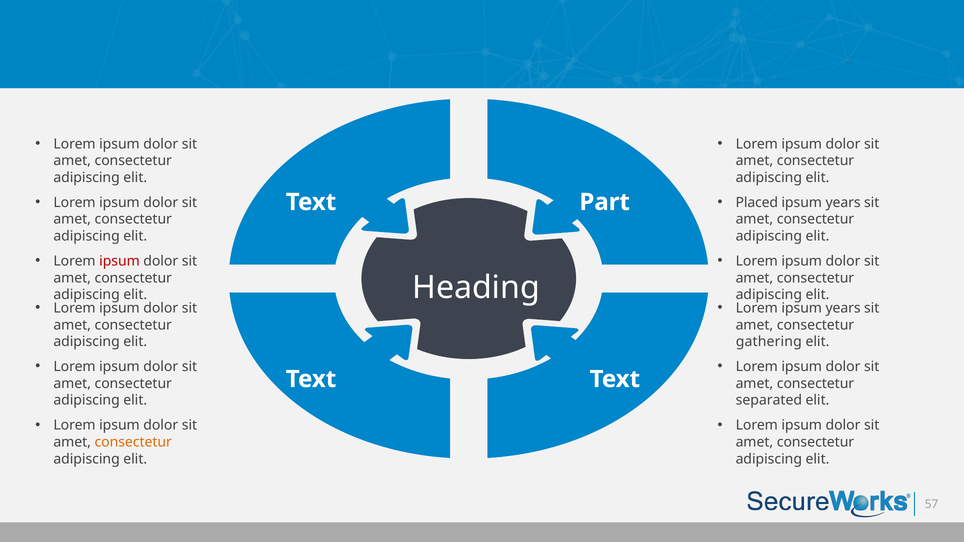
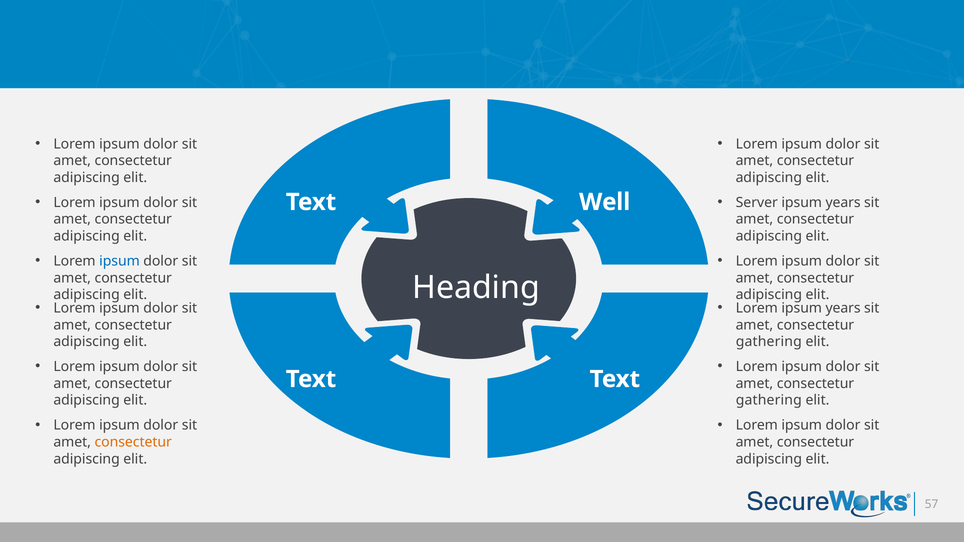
Placed: Placed -> Server (757, 203)
Part: Part -> Well (605, 202)
ipsum colour: red -> blue (119, 261)
separated: separated -> gathering (769, 401)
